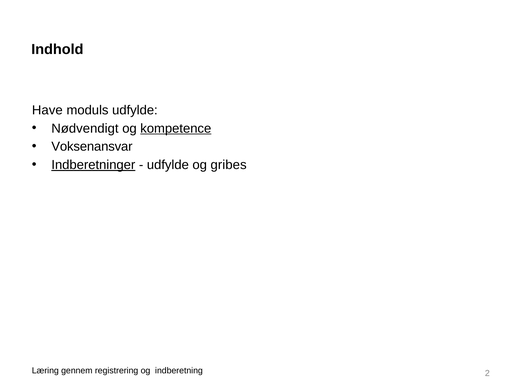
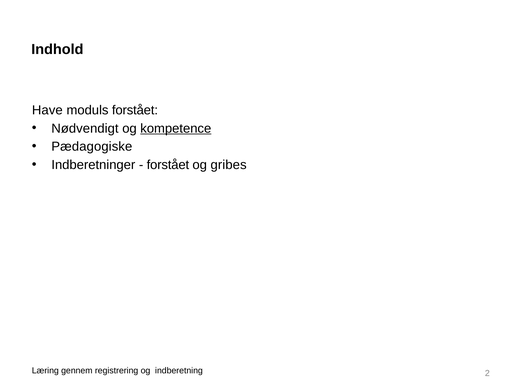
moduls udfylde: udfylde -> forstået (135, 110)
Voksenansvar: Voksenansvar -> Pædagogiske (92, 147)
Indberetninger underline: present -> none (93, 165)
udfylde: udfylde -> forstået (168, 165)
